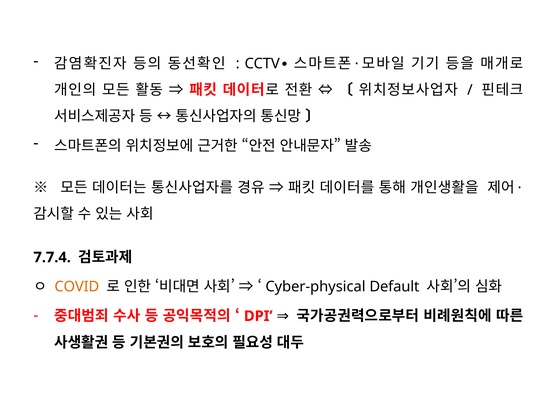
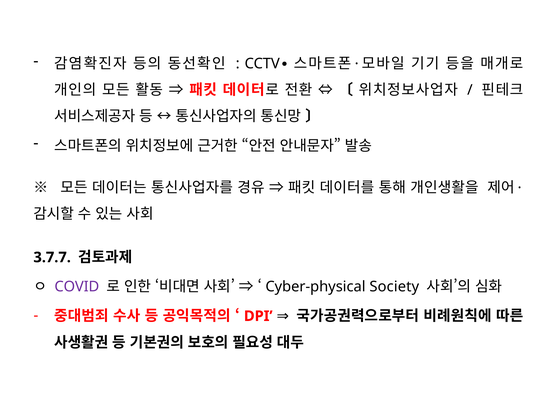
7.7.4: 7.7.4 -> 3.7.7 (52, 257)
COVID colour: orange -> purple (77, 287)
Default: Default -> Society (394, 287)
